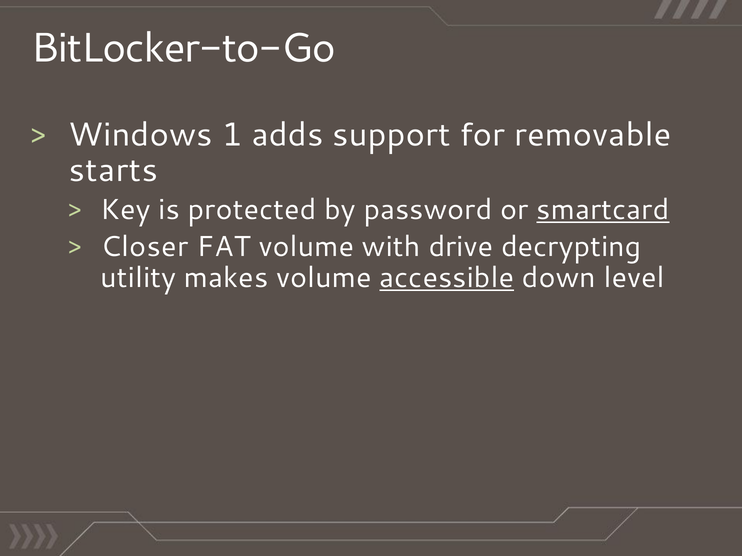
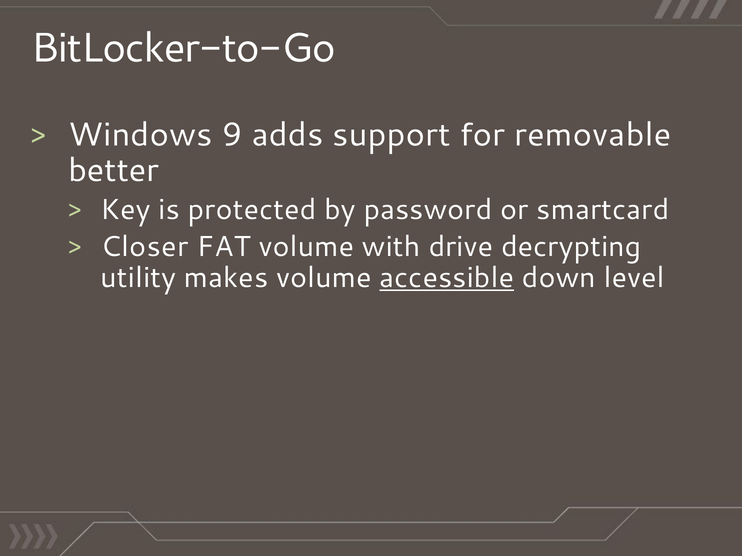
1: 1 -> 9 (232, 135)
starts: starts -> better (114, 171)
smartcard underline: present -> none (603, 210)
